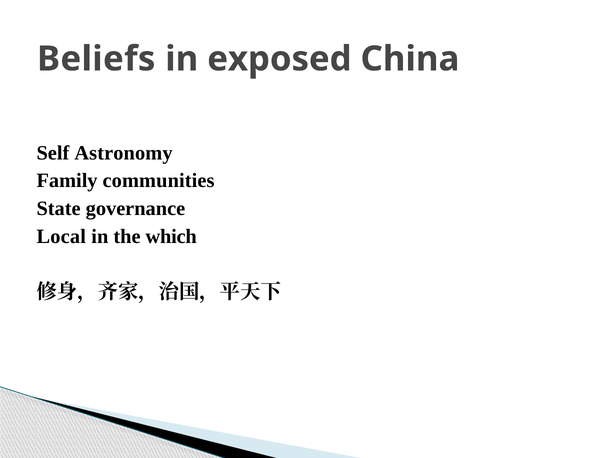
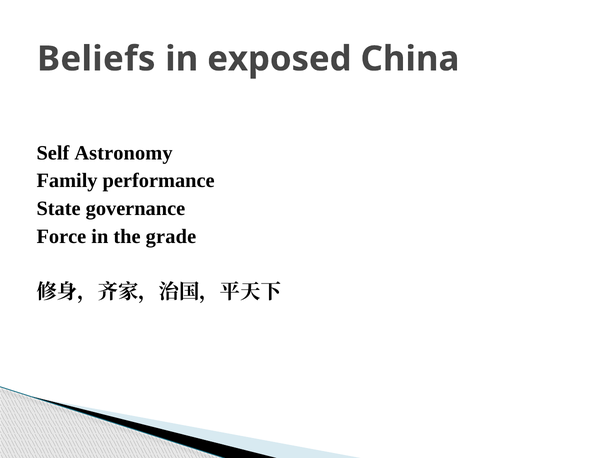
communities: communities -> performance (159, 181)
Local: Local -> Force (61, 236)
which: which -> grade (171, 236)
